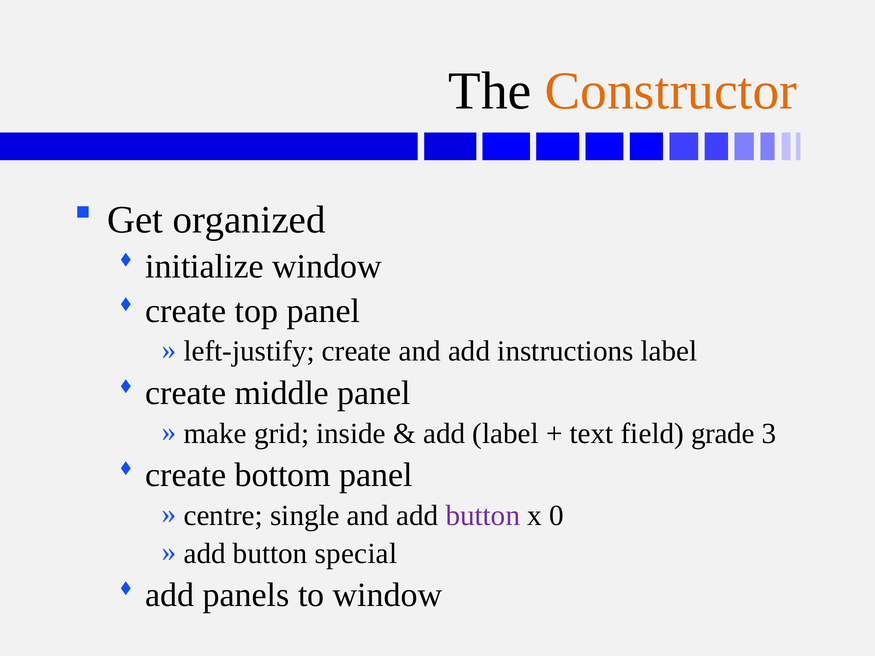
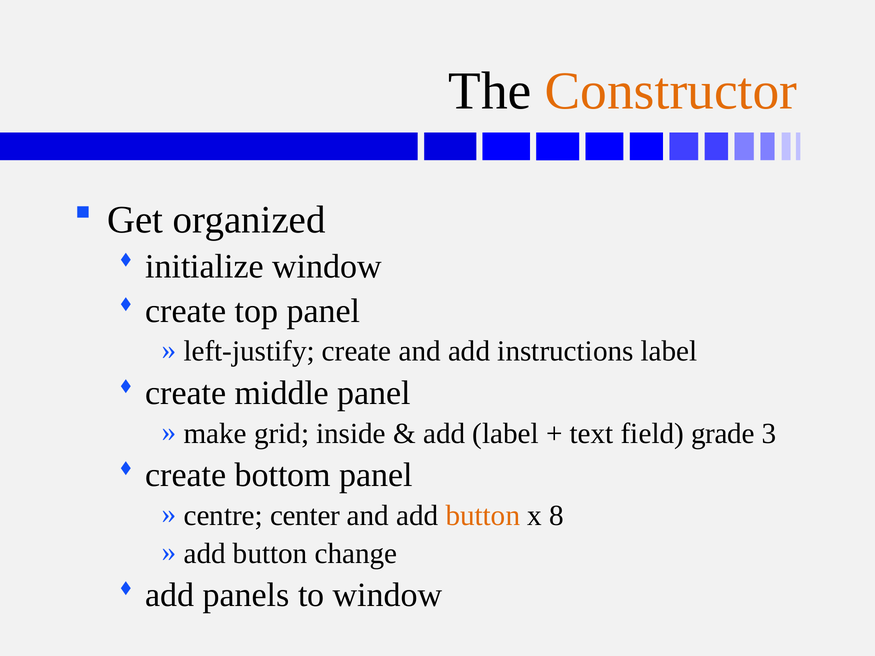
single: single -> center (305, 516)
button colour: purple -> orange (483, 516)
0: 0 -> 8 (557, 516)
special: special -> change (356, 554)
